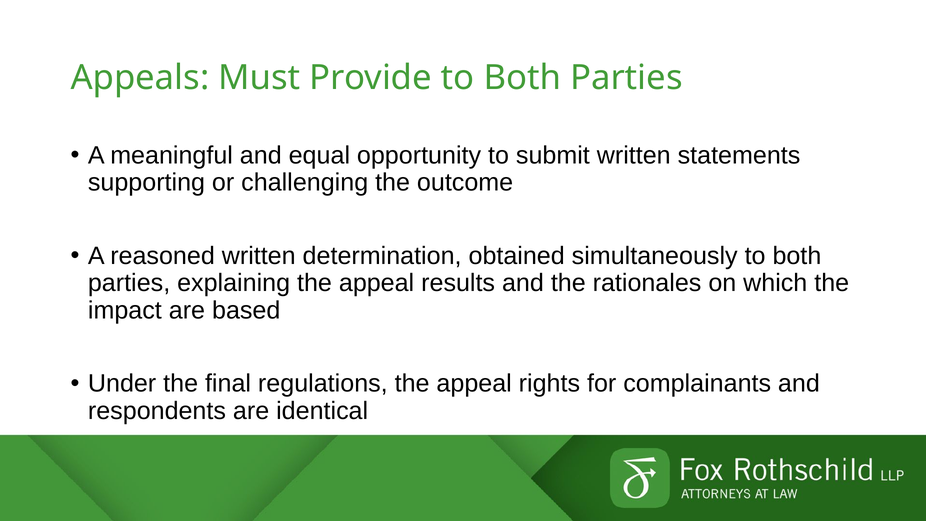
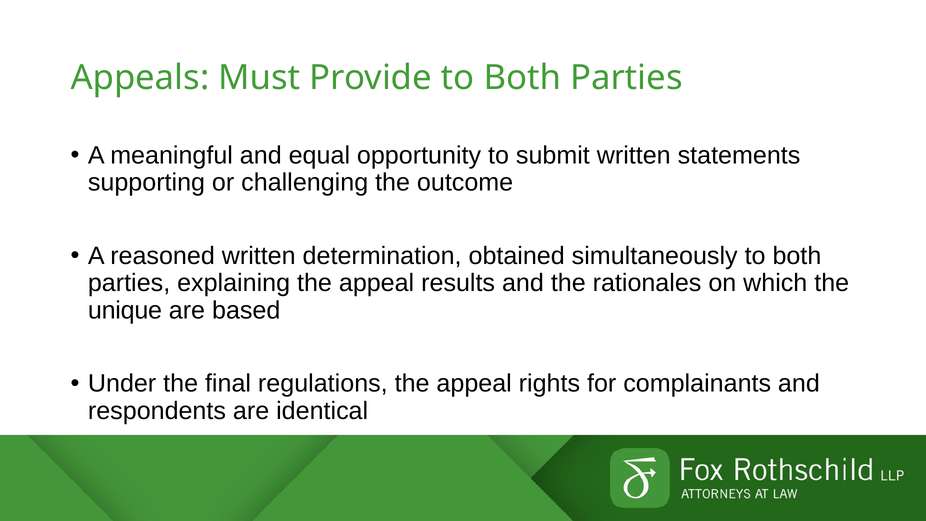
impact: impact -> unique (125, 310)
